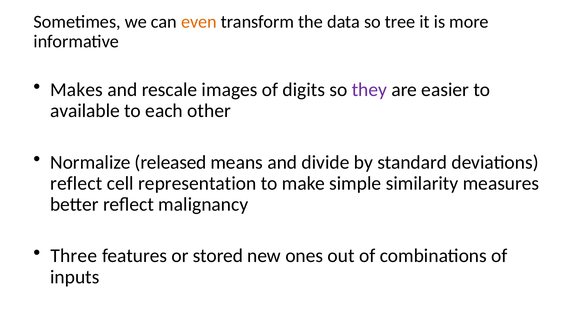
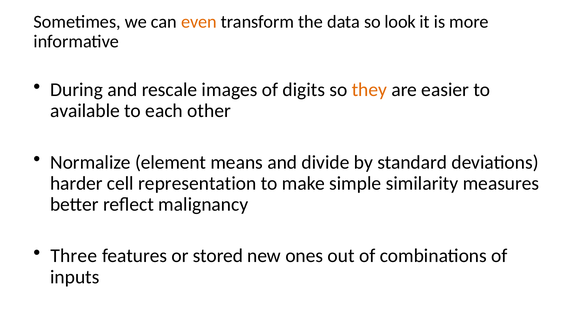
tree: tree -> look (400, 22)
Makes: Makes -> During (77, 90)
they colour: purple -> orange (369, 90)
released: released -> element (171, 162)
reflect: reflect -> harder (76, 183)
